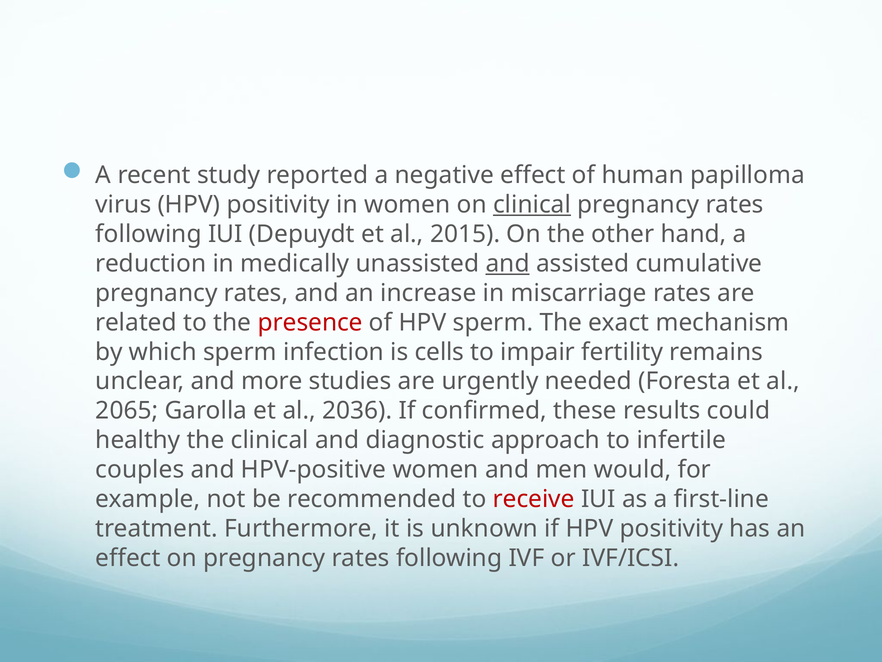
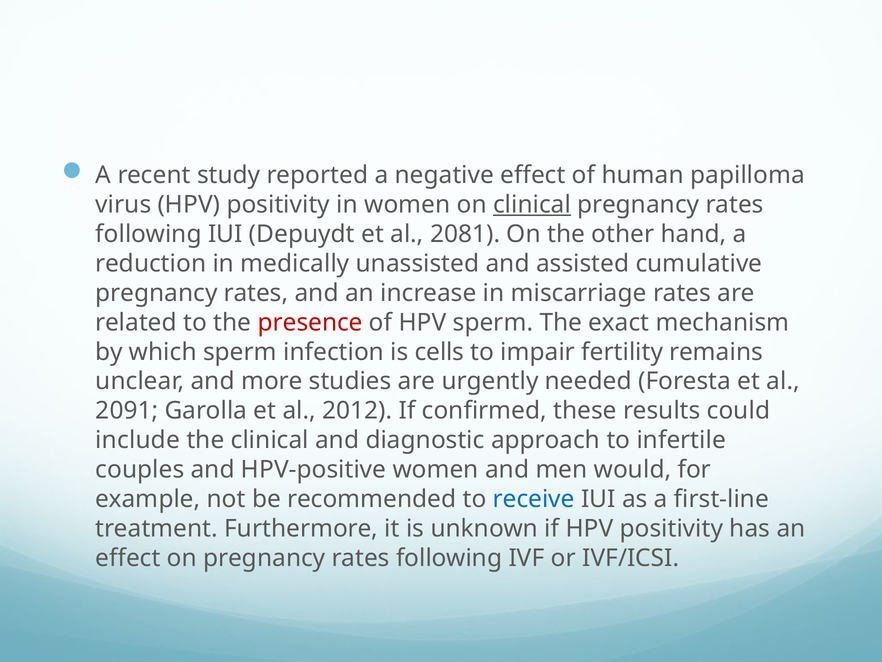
2015: 2015 -> 2081 (465, 234)
and underline: present -> none (508, 263)
2065: 2065 -> 2091 (127, 410)
2036: 2036 -> 2012 (357, 410)
healthy: healthy -> include (138, 440)
receive colour: red -> blue (534, 499)
